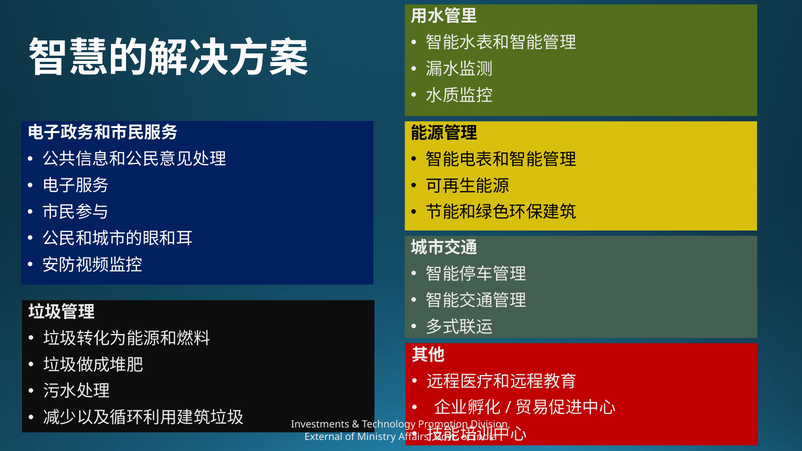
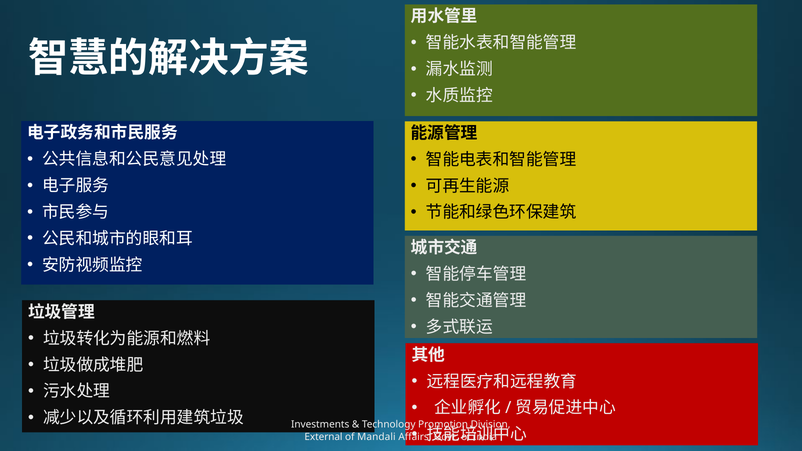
Ministry: Ministry -> Mandali (376, 437)
